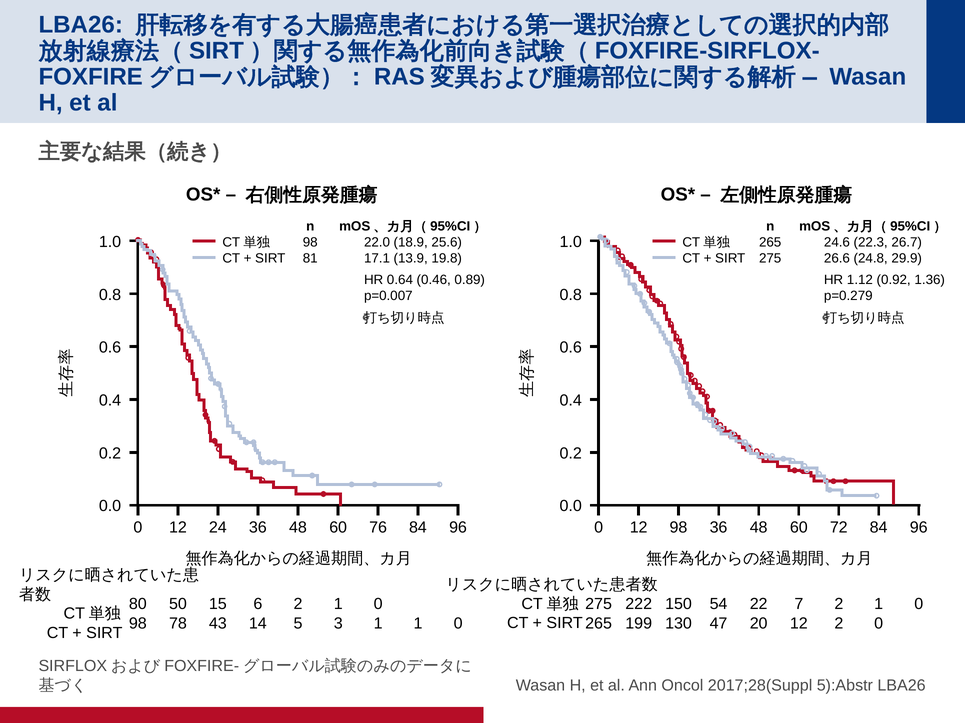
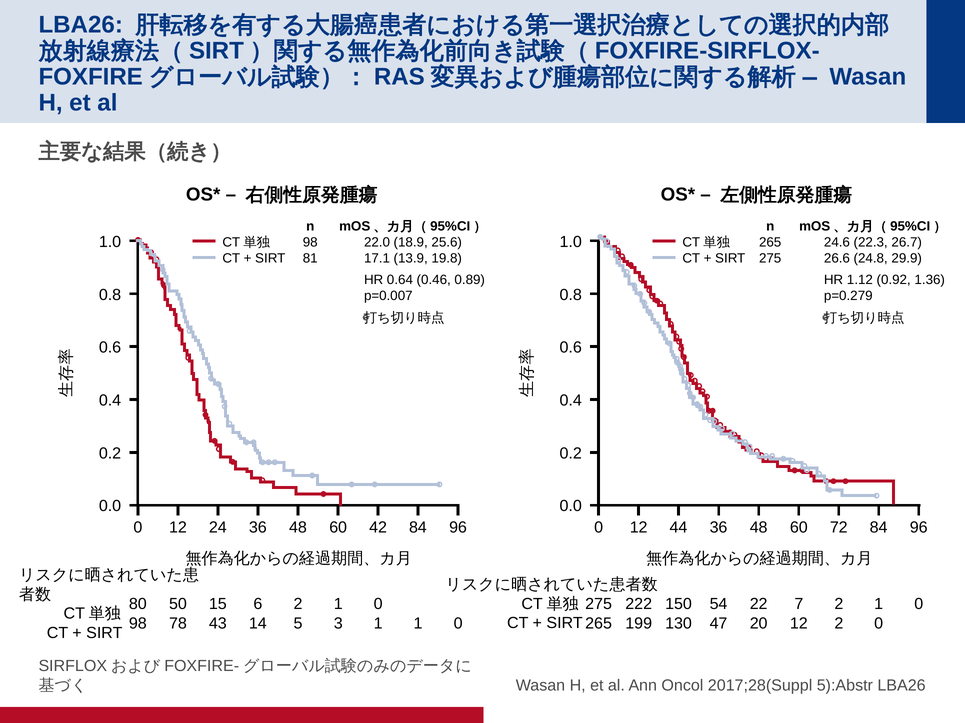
76: 76 -> 42 (378, 528)
12 98: 98 -> 44 (678, 528)
